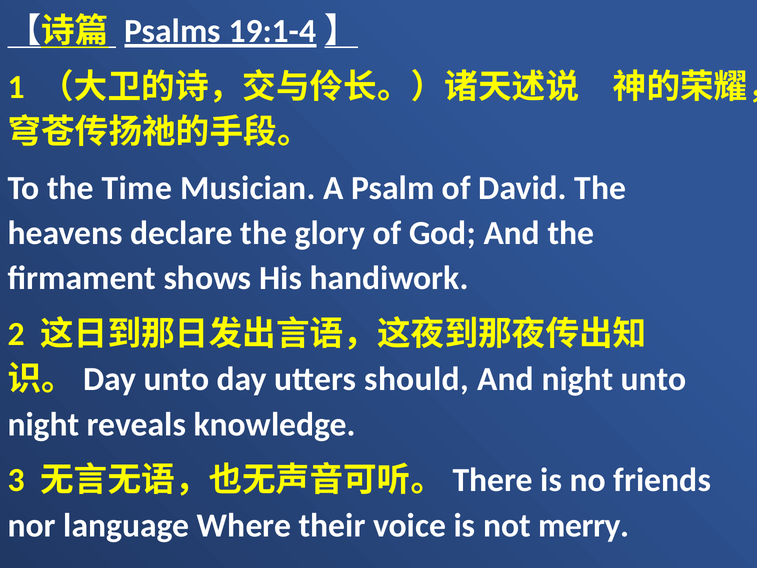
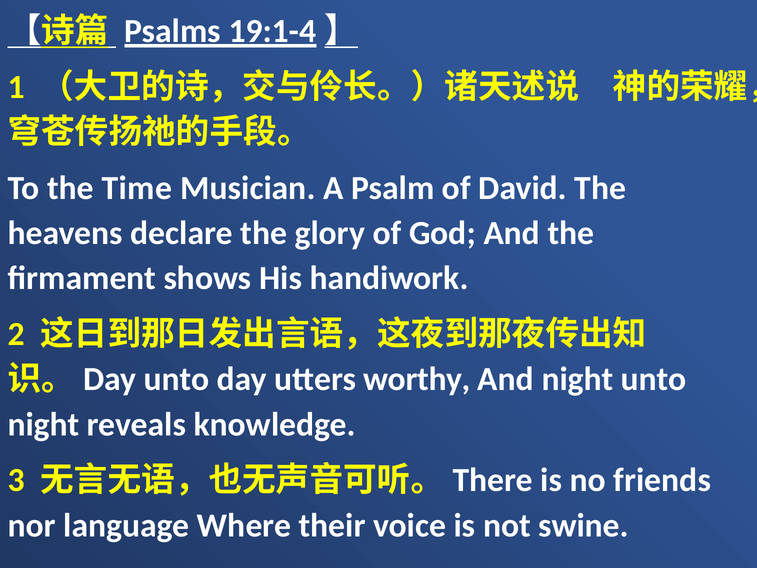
should: should -> worthy (417, 379)
merry: merry -> swine (584, 525)
